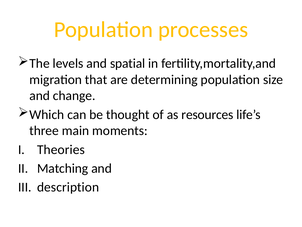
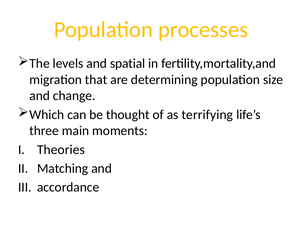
resources: resources -> terrifying (207, 114)
description: description -> accordance (68, 187)
